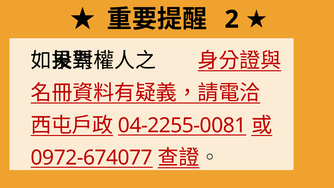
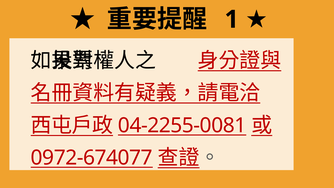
2: 2 -> 1 (232, 19)
